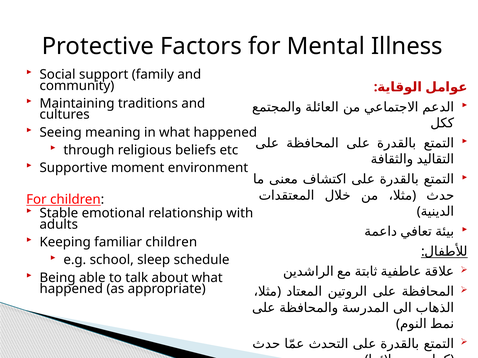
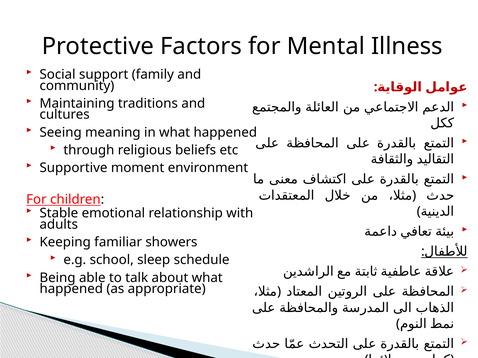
familiar children: children -> showers (171, 243)
